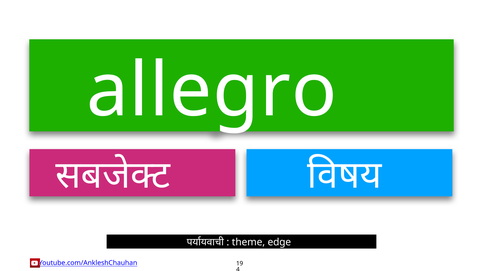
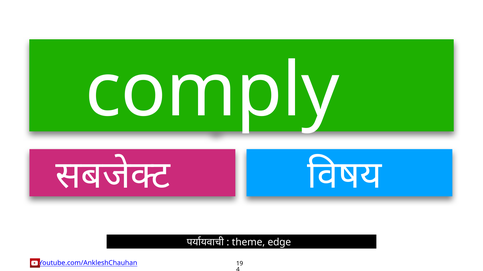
allegro: allegro -> comply (212, 91)
